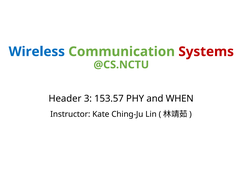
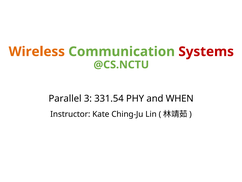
Wireless colour: blue -> orange (37, 51)
Header: Header -> Parallel (65, 98)
153.57: 153.57 -> 331.54 (109, 98)
